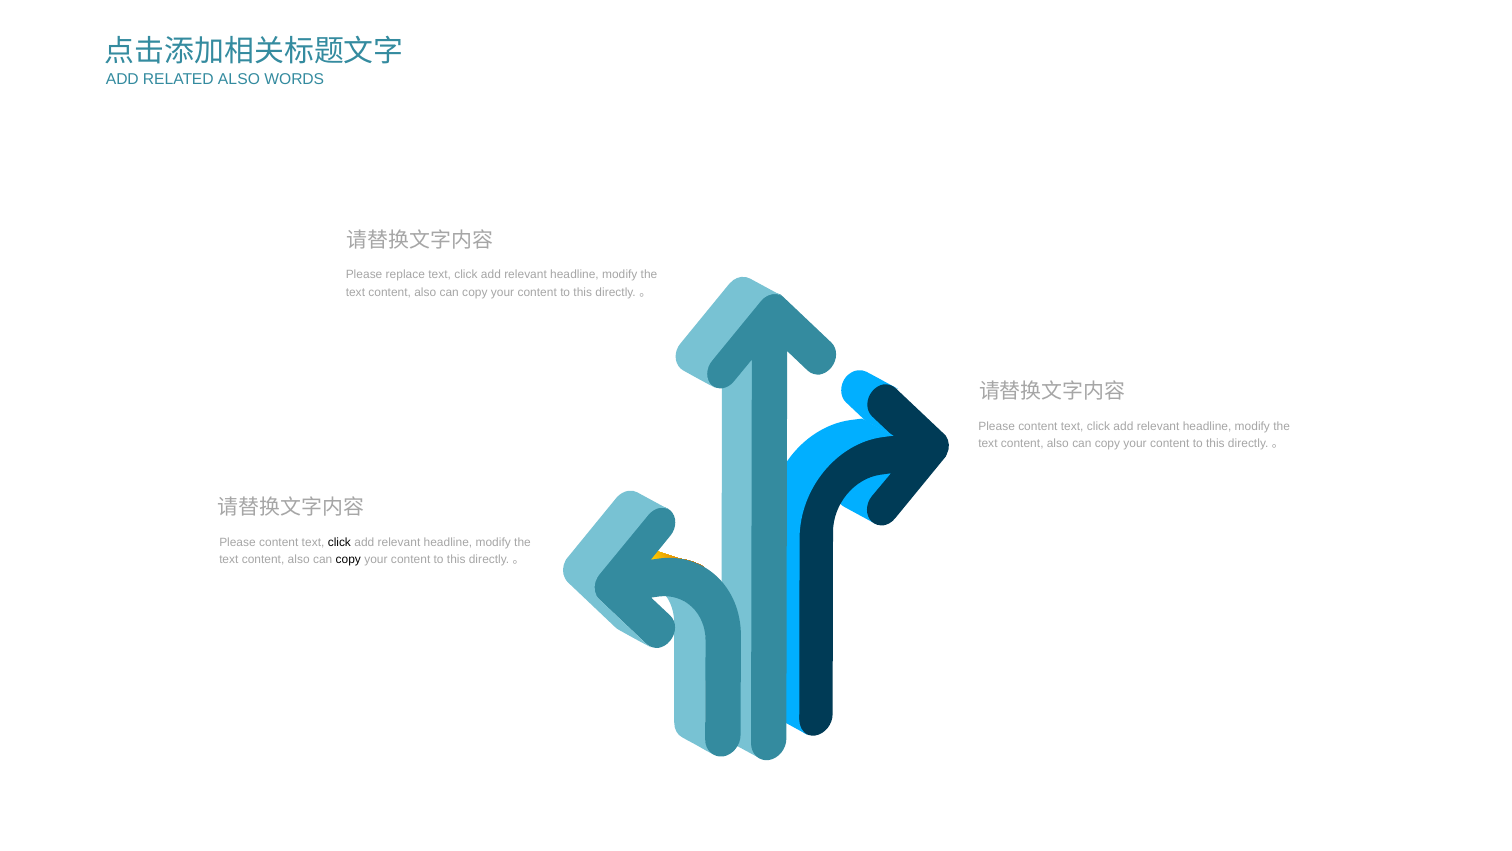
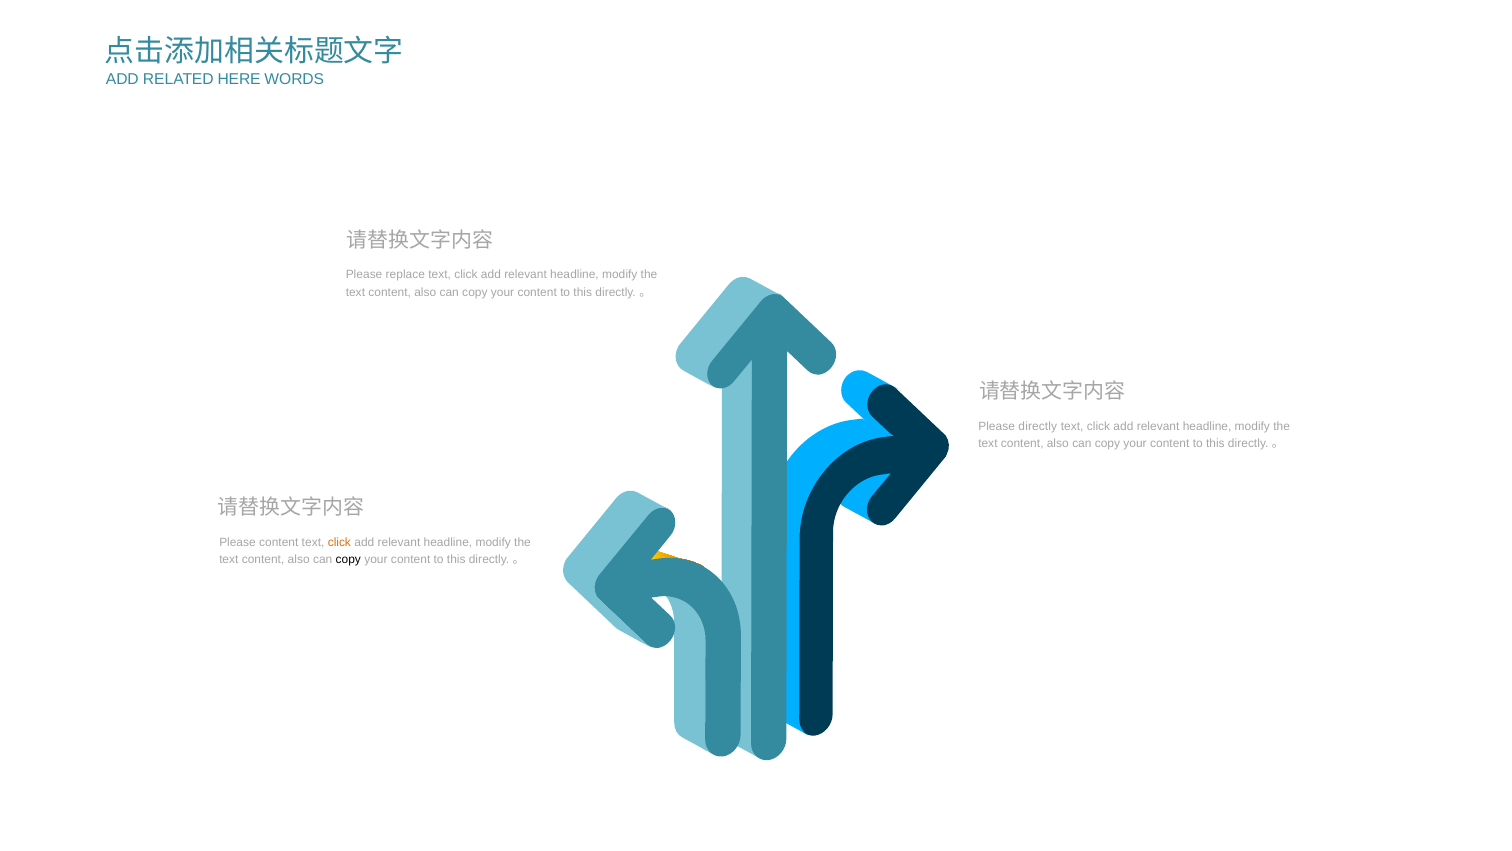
RELATED ALSO: ALSO -> HERE (239, 79)
content: content -> directly (1038, 426)
click colour: black -> orange (339, 542)
